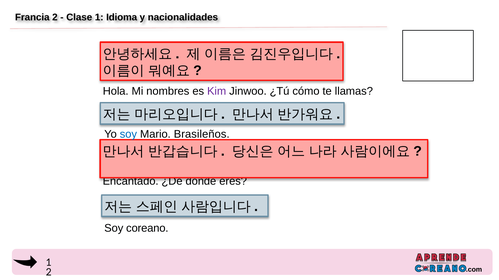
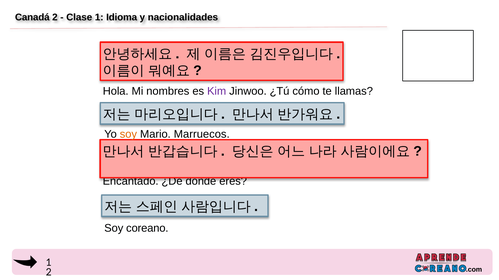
Francia: Francia -> Canadá (32, 17)
soy colour: blue -> orange (128, 135)
Brasileños: Brasileños -> Marruecos (202, 135)
